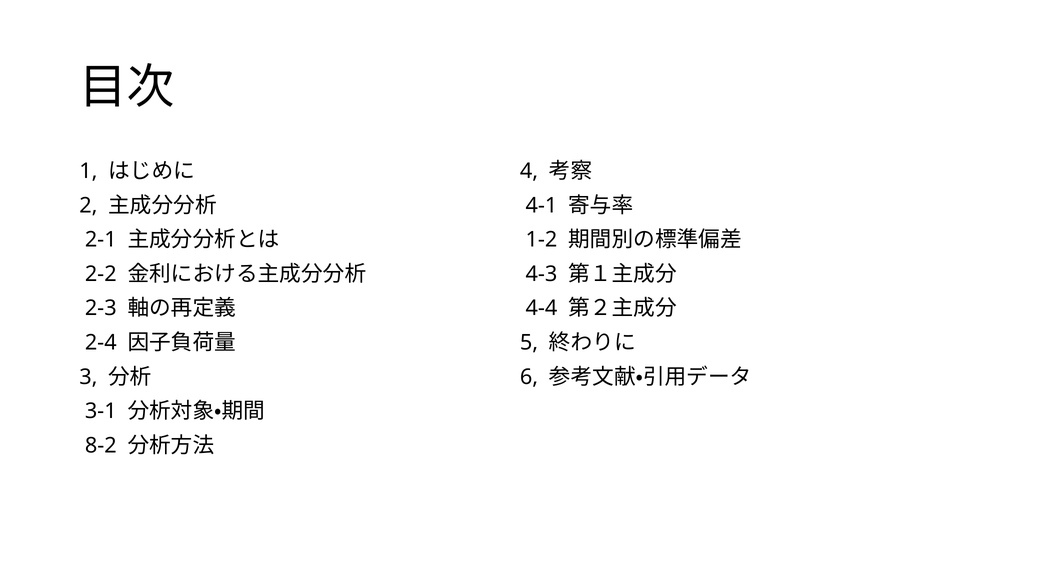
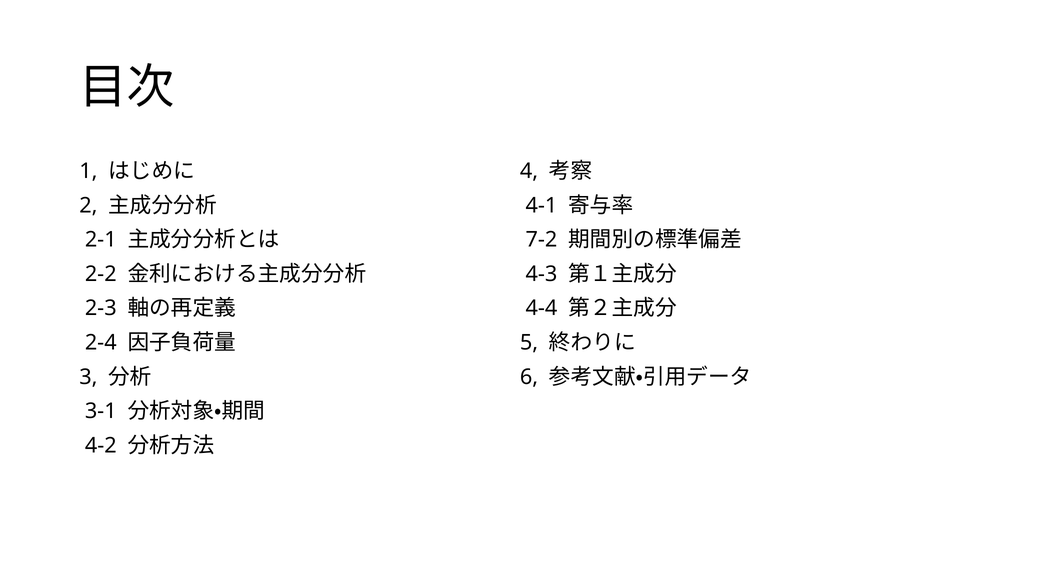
1-2: 1-2 -> 7-2 (541, 240)
8-2: 8-2 -> 4-2 (101, 445)
